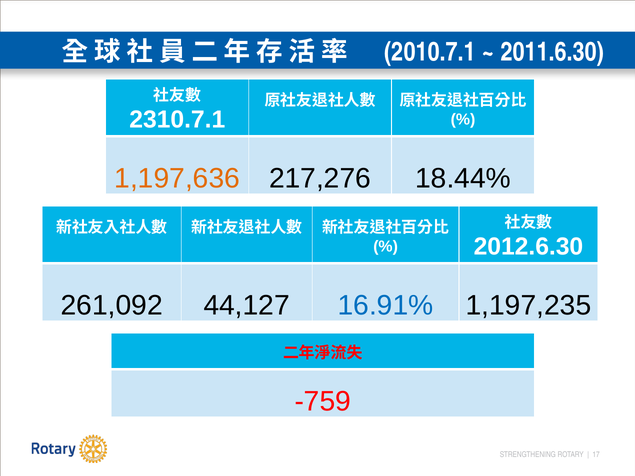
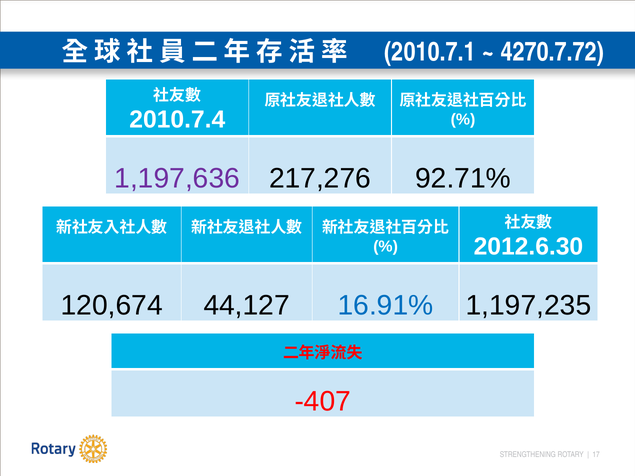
2011.6.30: 2011.6.30 -> 4270.7.72 (552, 52)
2310.7.1: 2310.7.1 -> 2010.7.4 (177, 120)
1,197,636 colour: orange -> purple (177, 179)
18.44%: 18.44% -> 92.71% (463, 179)
261,092: 261,092 -> 120,674 (112, 306)
-759: -759 -> -407 (323, 402)
